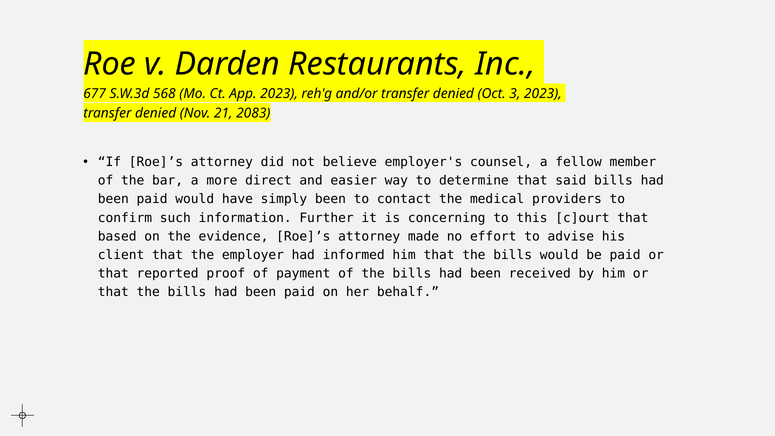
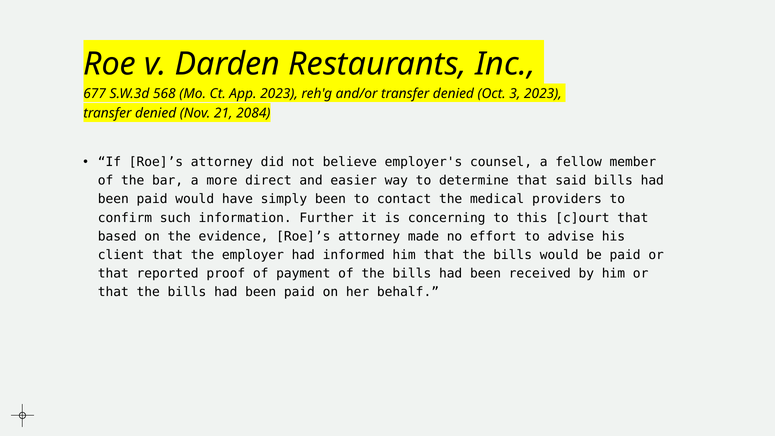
2083: 2083 -> 2084 (253, 113)
